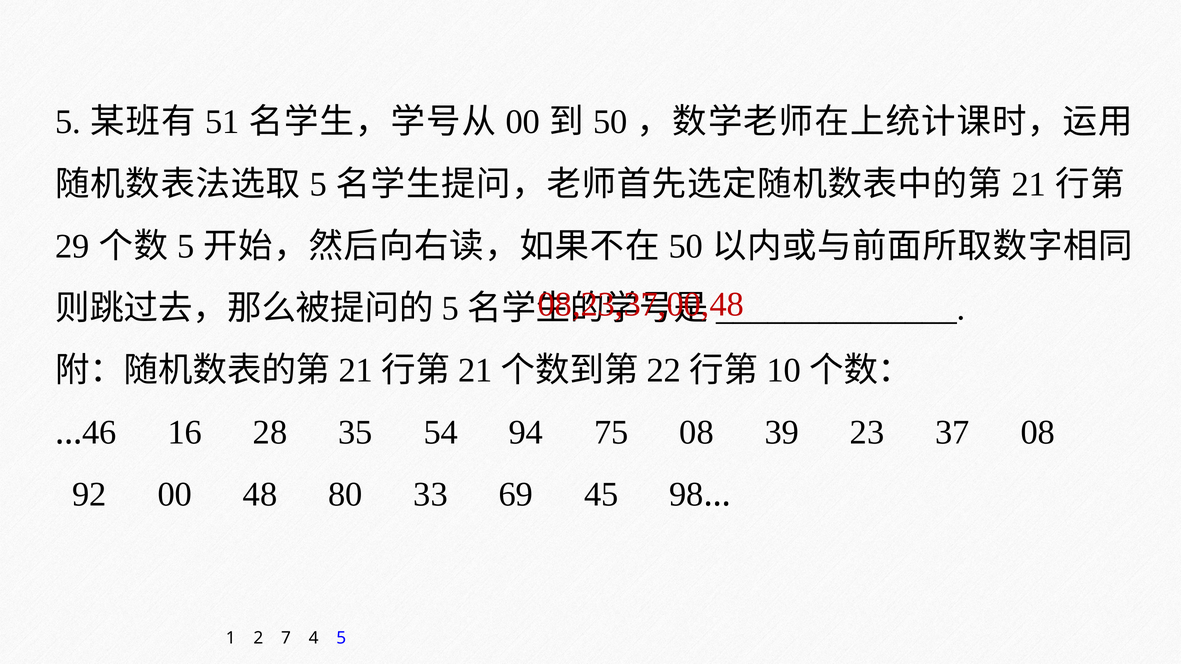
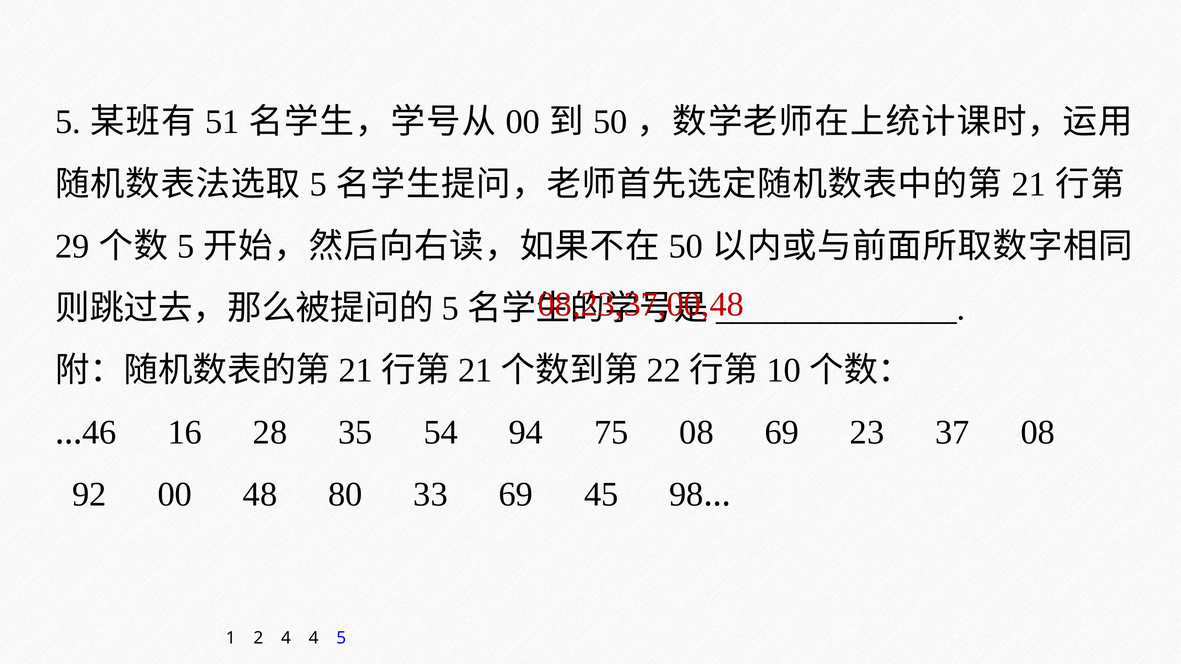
08 39: 39 -> 69 (782, 432)
2 7: 7 -> 4 (286, 638)
